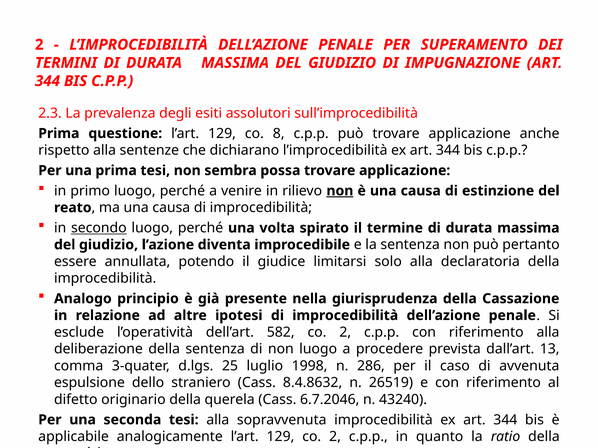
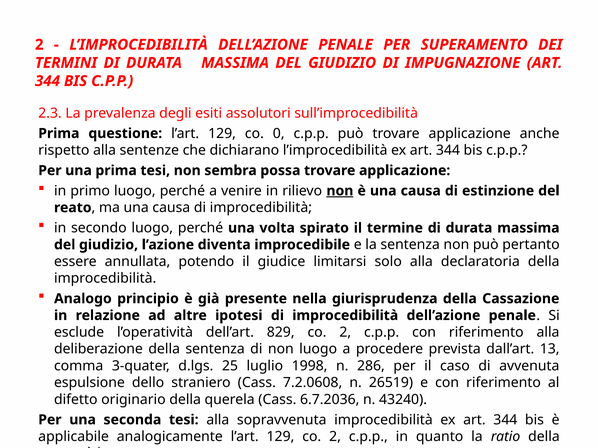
8: 8 -> 0 (279, 134)
secondo underline: present -> none (99, 228)
582: 582 -> 829 (281, 333)
8.4.8632: 8.4.8632 -> 7.2.0608 (313, 383)
6.7.2046: 6.7.2046 -> 6.7.2036 (330, 400)
